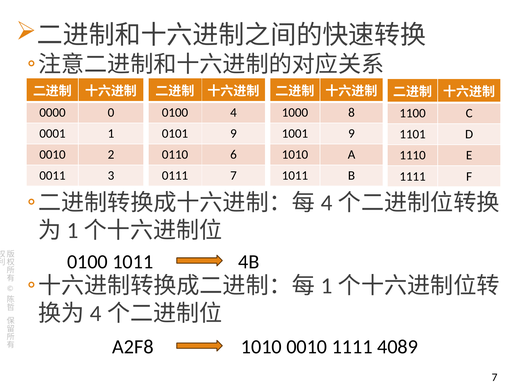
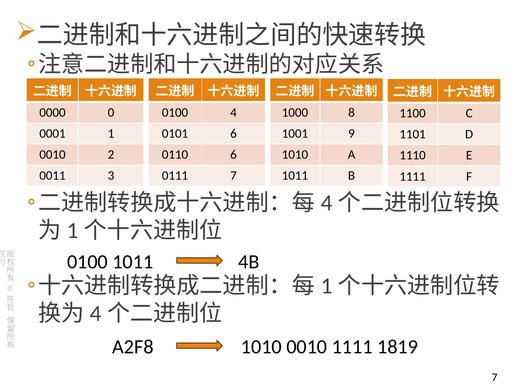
0101 9: 9 -> 6 (234, 134)
4089: 4089 -> 1819 (398, 347)
